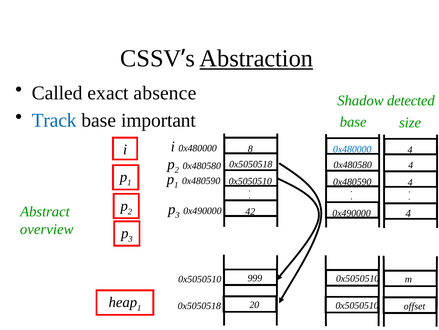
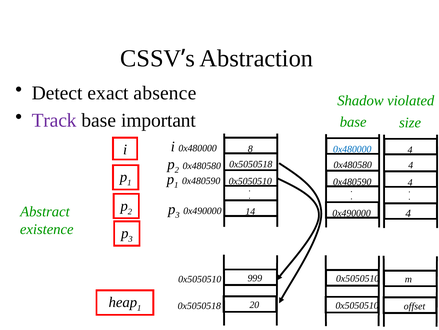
Abstraction underline: present -> none (256, 58)
Called: Called -> Detect (57, 93)
detected: detected -> violated (411, 100)
Track colour: blue -> purple (54, 120)
42: 42 -> 14 (250, 211)
overview: overview -> existence (47, 229)
